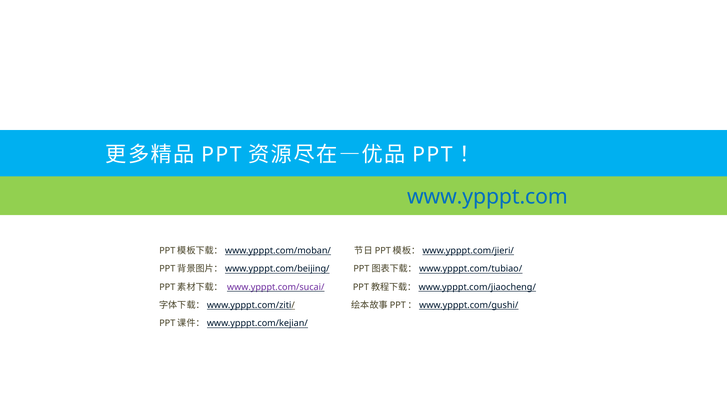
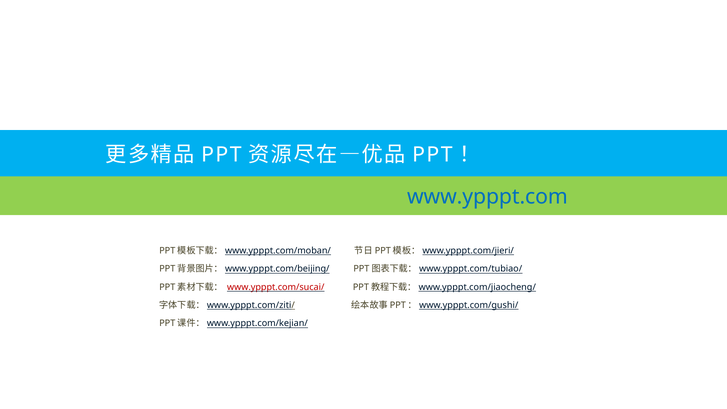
www.ypppt.com/sucai/ colour: purple -> red (276, 287)
